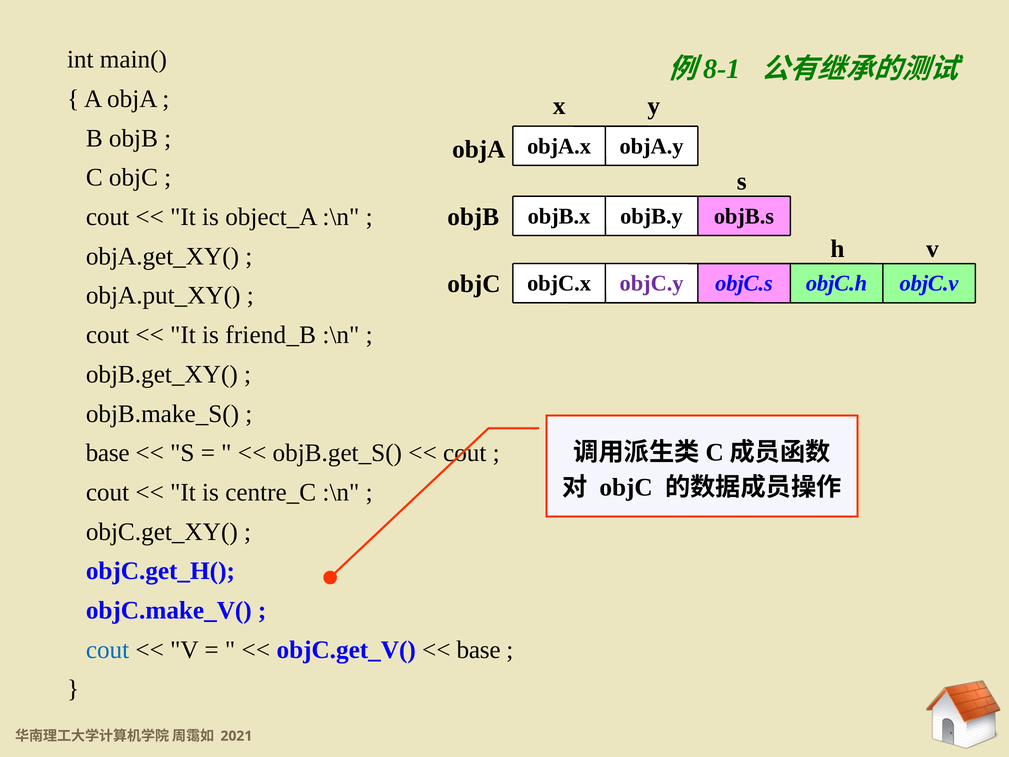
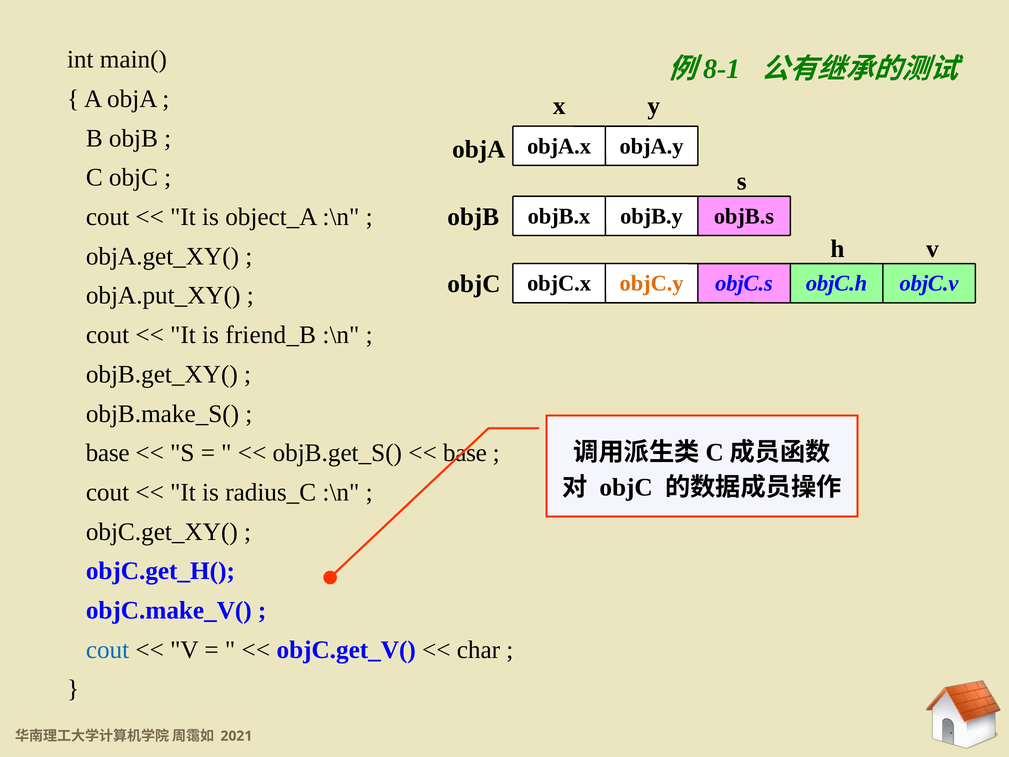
objC.y colour: purple -> orange (652, 283)
cout: cout -> base (465, 453)
centre_C: centre_C -> radius_C (271, 492)
base: base -> char (478, 650)
